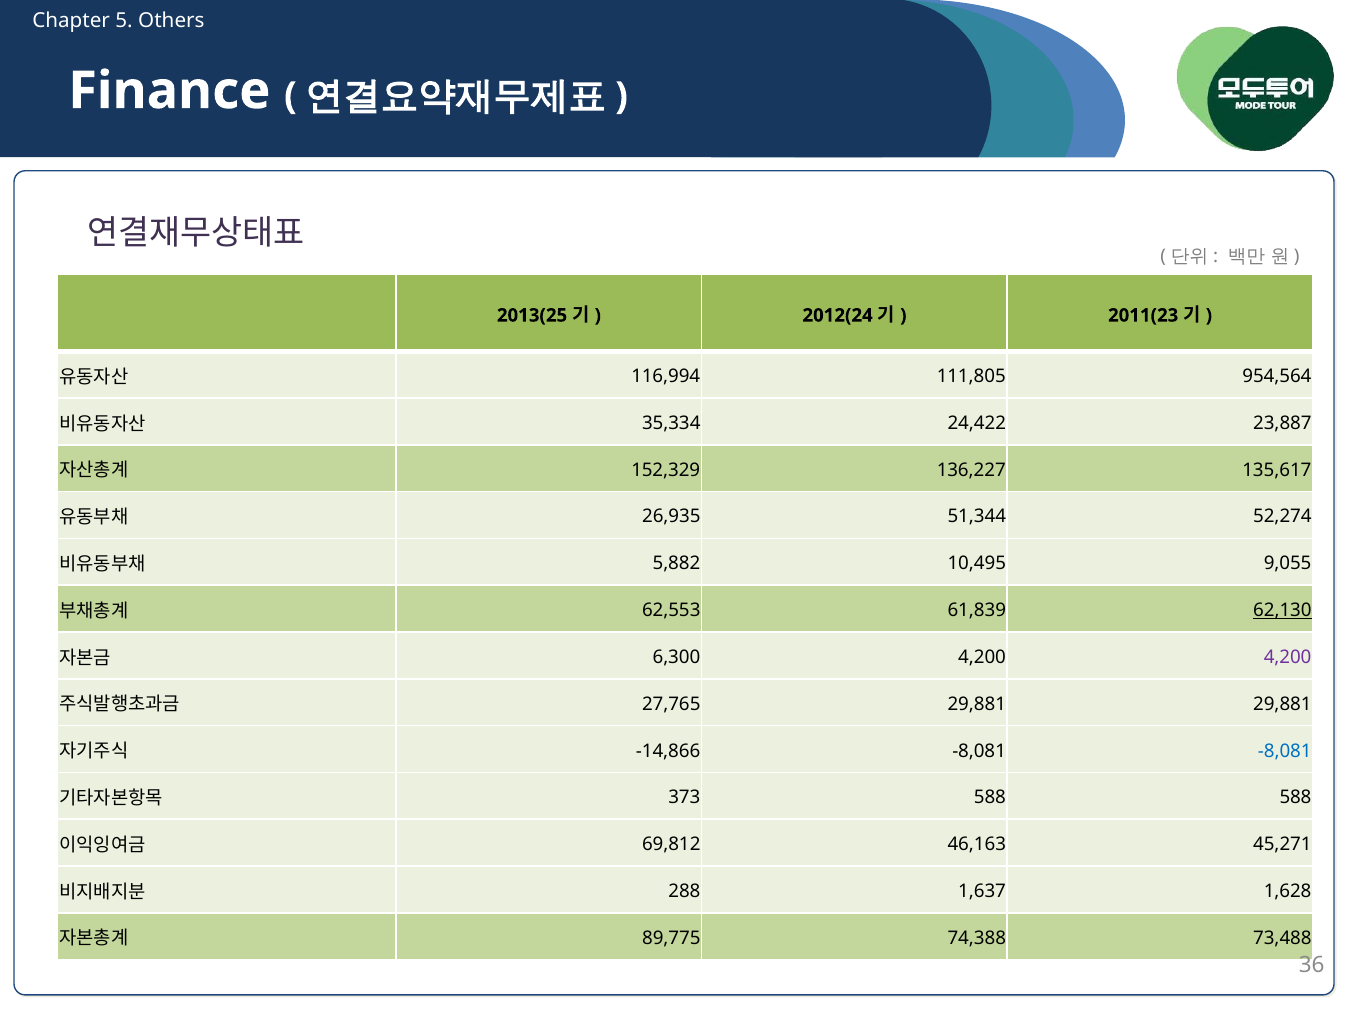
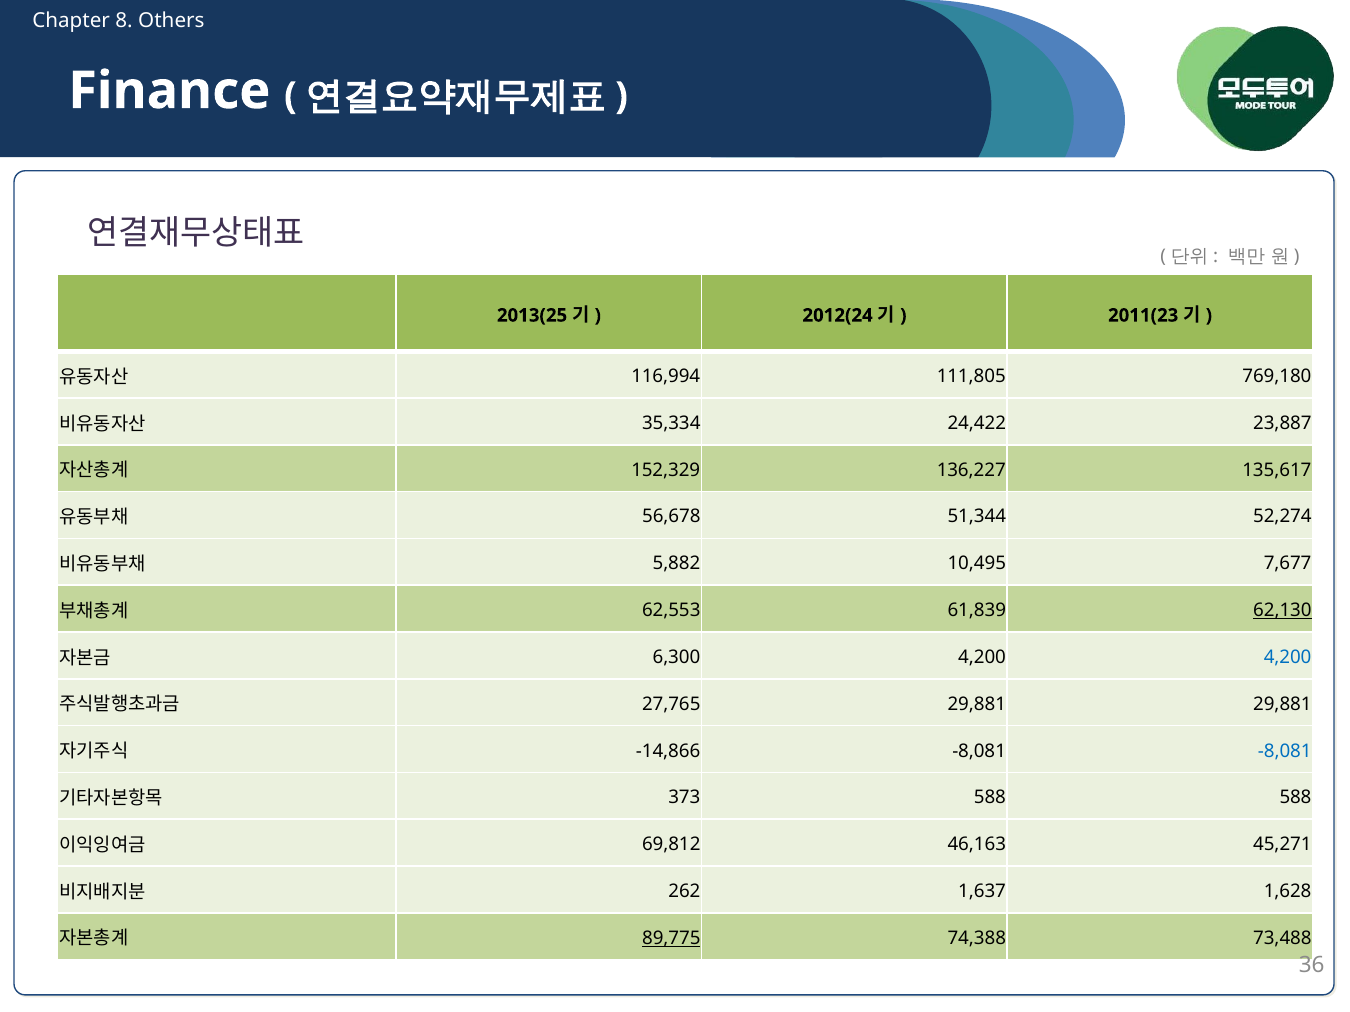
5: 5 -> 8 (124, 20)
954,564: 954,564 -> 769,180 (1277, 377)
26,935: 26,935 -> 56,678 (671, 517)
9,055: 9,055 -> 7,677 (1288, 564)
4,200 colour: purple -> blue (1288, 658)
288: 288 -> 262 (684, 892)
89,775 underline: none -> present (671, 938)
